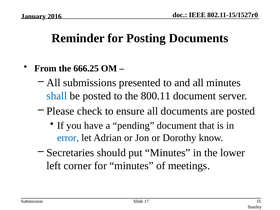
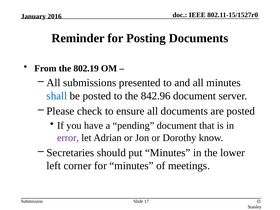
666.25: 666.25 -> 802.19 (86, 68)
800.11: 800.11 -> 842.96 (156, 96)
error colour: blue -> purple (68, 138)
